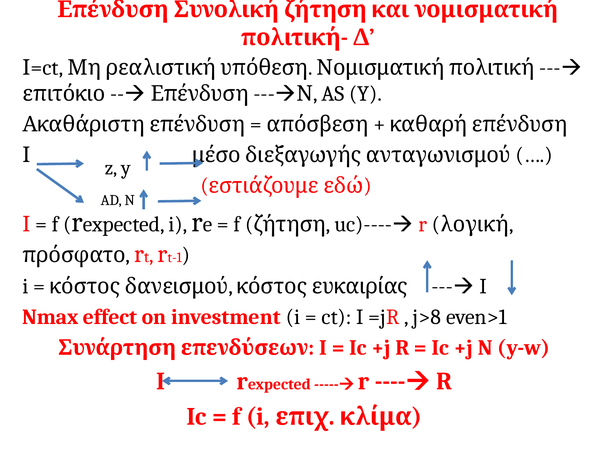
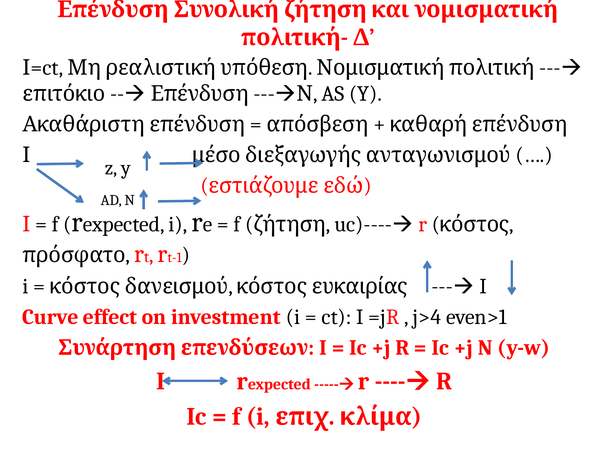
λογική: λογική -> κόστος (475, 224)
Nmax: Nmax -> Curve (50, 316)
j>8: j>8 -> j>4 (427, 316)
